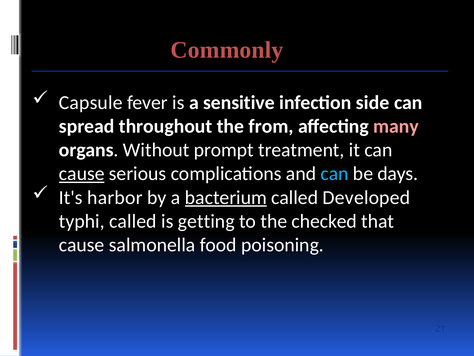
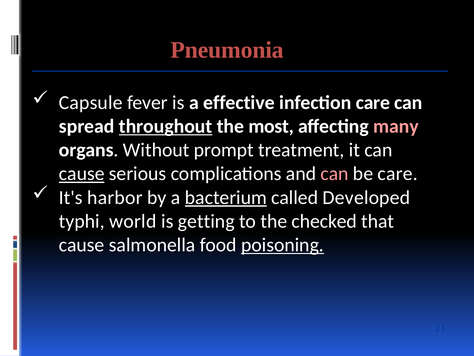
Commonly: Commonly -> Pneumonia (227, 50)
sensitive: sensitive -> effective (239, 102)
infection side: side -> care (373, 102)
throughout underline: none -> present (166, 126)
from: from -> most (271, 126)
can colour: light blue -> pink (335, 174)
be days: days -> care (398, 174)
typhi called: called -> world (133, 221)
poisoning underline: none -> present (282, 245)
